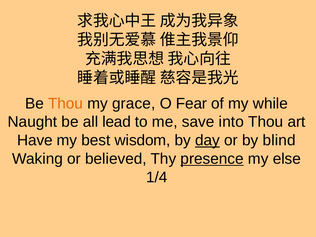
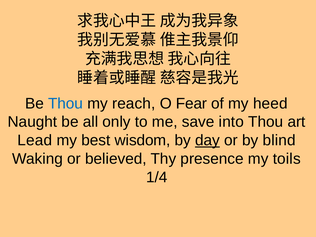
Thou colour: orange -> blue (66, 103)
grace: grace -> reach (134, 103)
while: while -> heed (270, 103)
lead: lead -> only (117, 122)
Have: Have -> Lead (35, 140)
presence underline: present -> none (212, 159)
else: else -> toils (287, 159)
